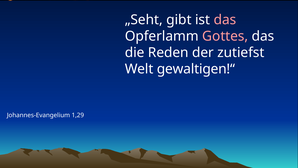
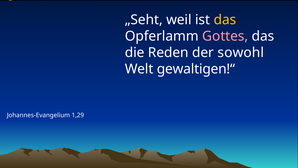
gibt: gibt -> weil (179, 20)
das colour: pink -> yellow (225, 20)
zutiefst: zutiefst -> sowohl (241, 52)
